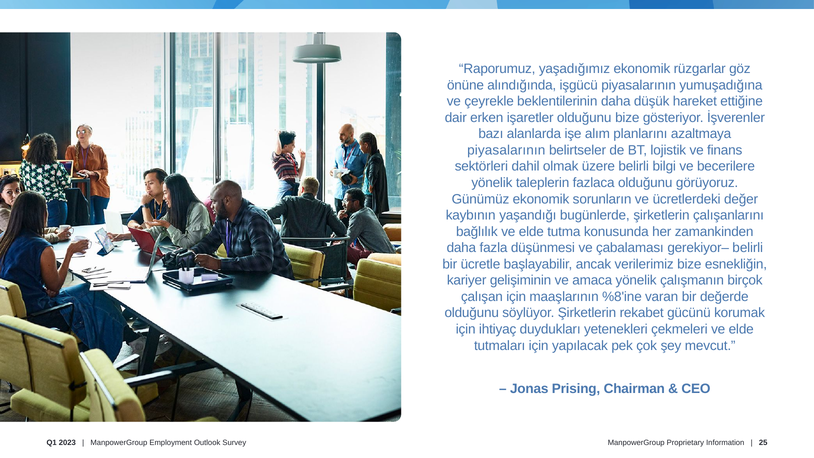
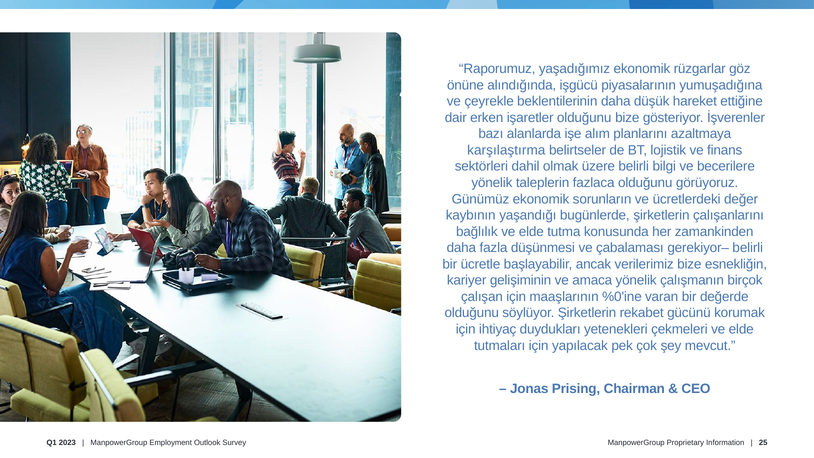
piyasalarının: piyasalarının -> karşılaştırma (506, 150)
%8'ine: %8'ine -> %0'ine (622, 297)
